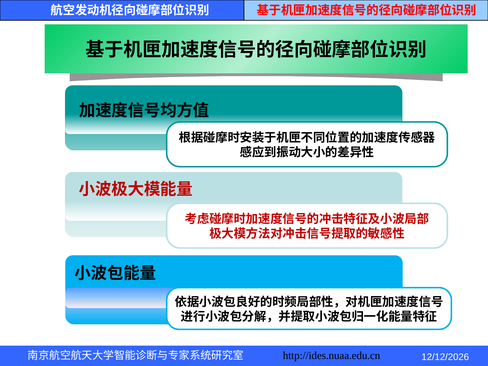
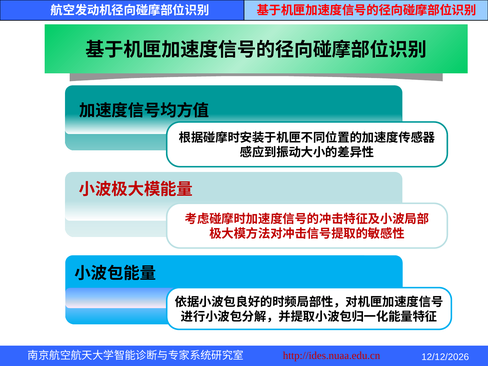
http://ides.nuaa.edu.cn colour: black -> red (332, 356)
